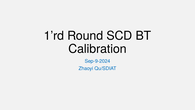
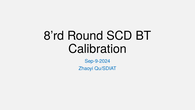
1’rd: 1’rd -> 8’rd (54, 36)
